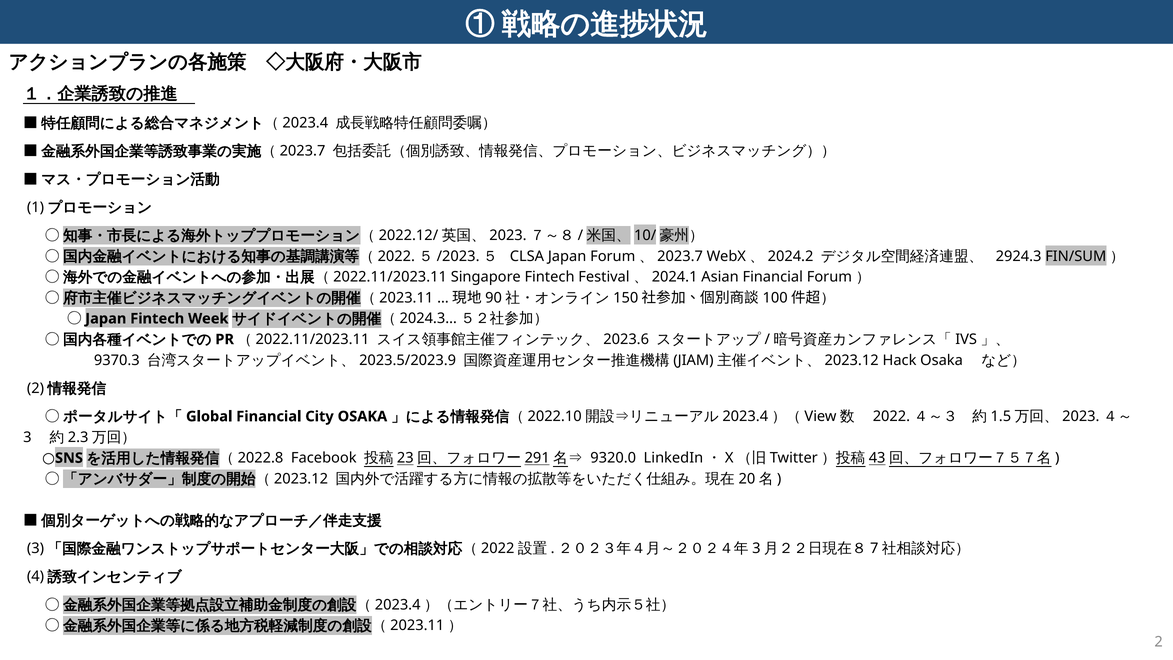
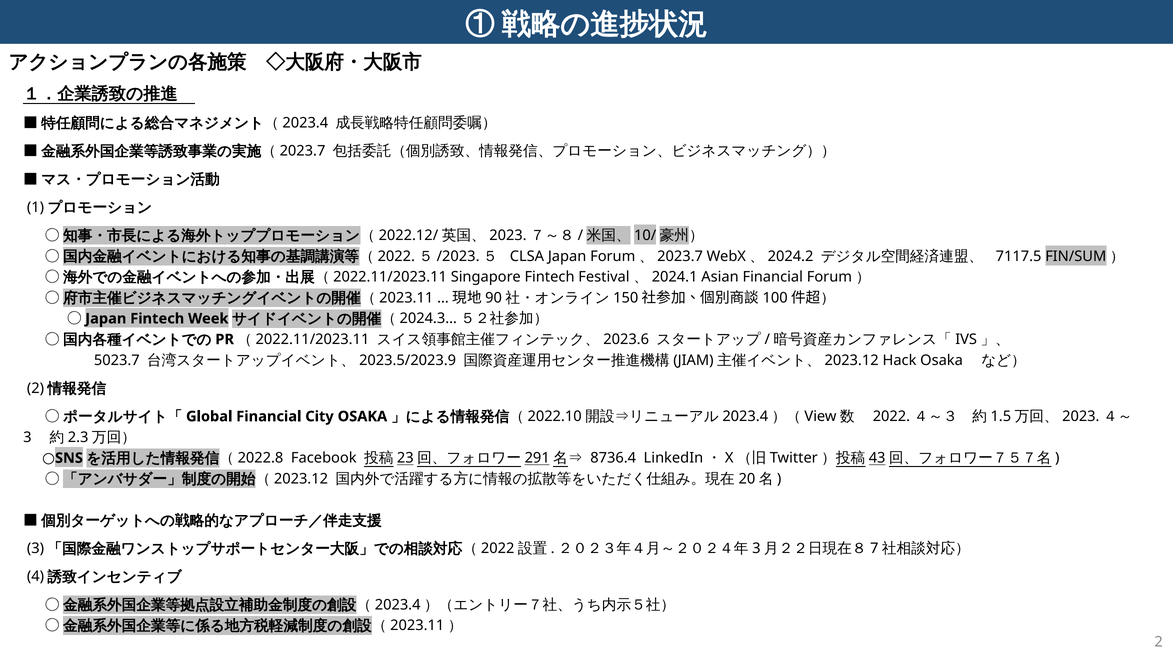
2924.3: 2924.3 -> 7117.5 (1019, 256)
9370.3: 9370.3 -> 5023.7 (117, 360)
9320.0: 9320.0 -> 8736.4 (613, 458)
